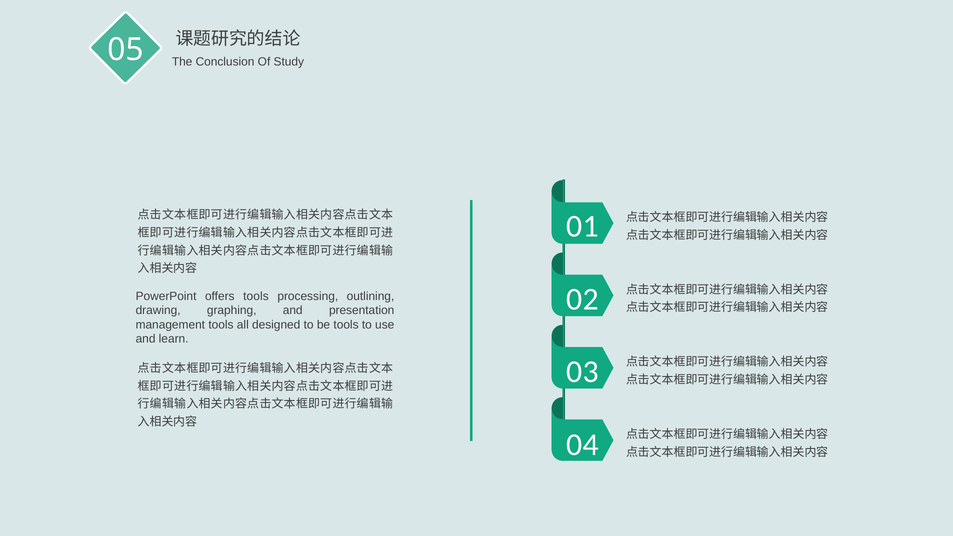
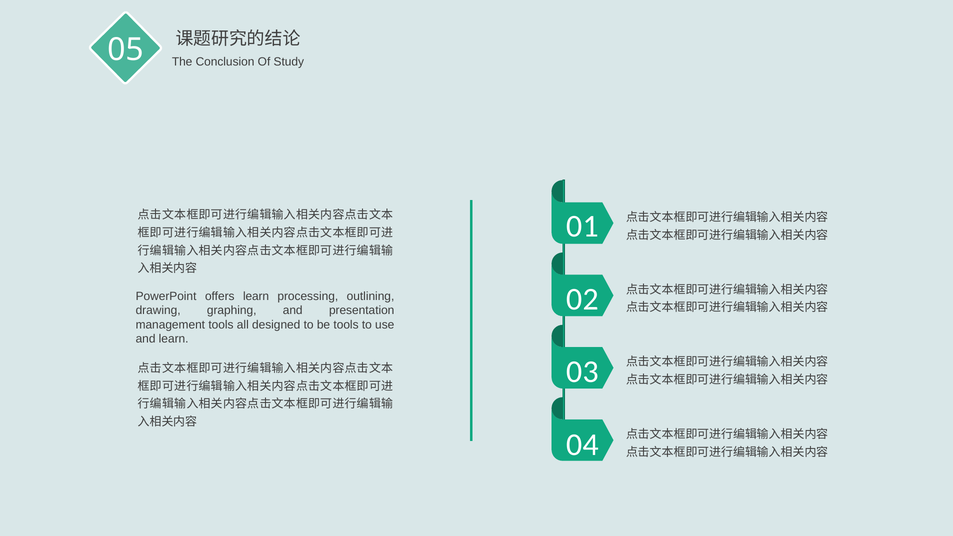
offers tools: tools -> learn (256, 296)
